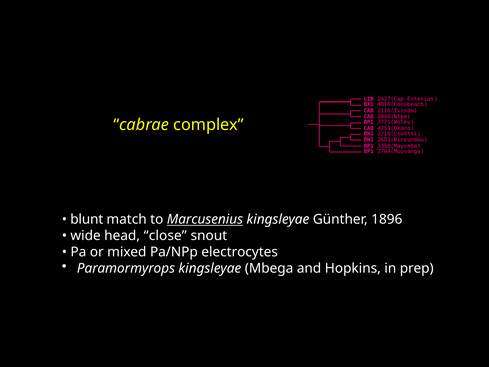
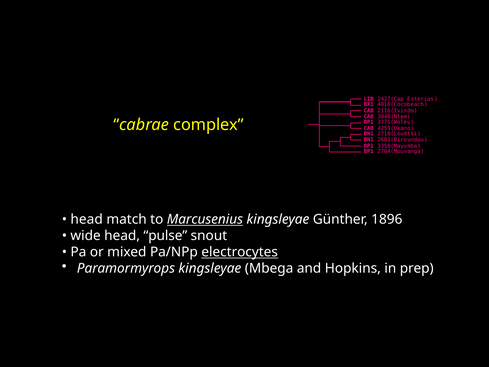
blunt: blunt -> head (87, 219)
close: close -> pulse (165, 236)
electrocytes underline: none -> present (240, 252)
